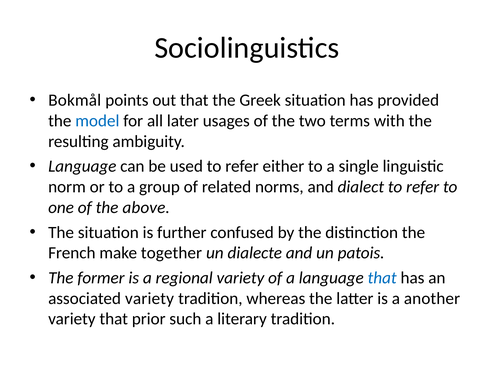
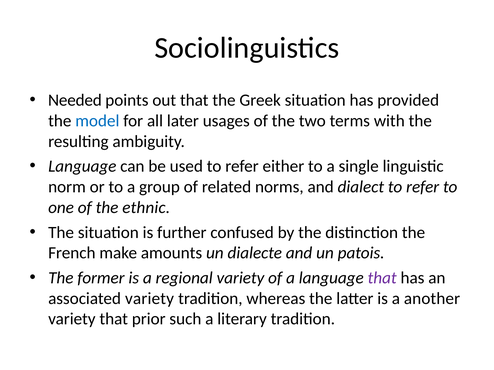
Bokmål: Bokmål -> Needed (75, 100)
above: above -> ethnic (146, 208)
together: together -> amounts (171, 253)
that colour: blue -> purple (382, 278)
